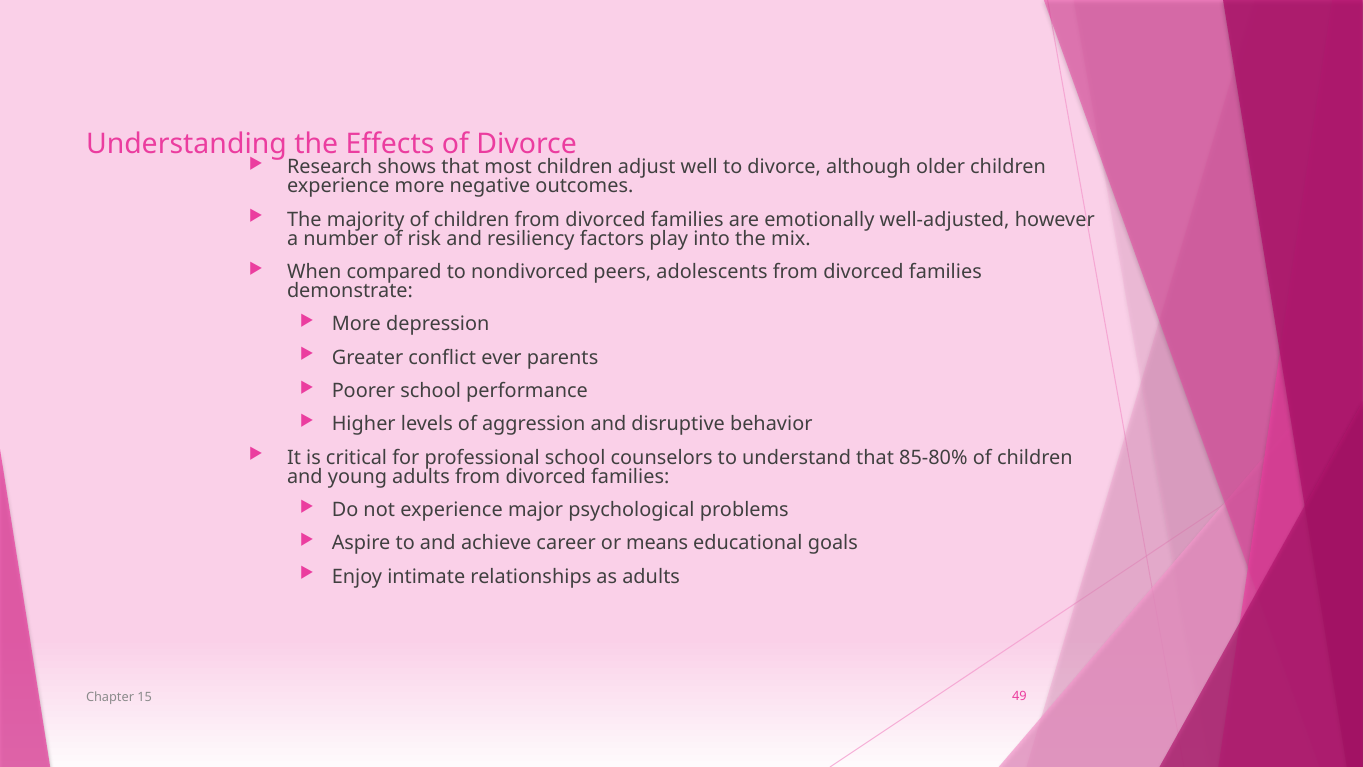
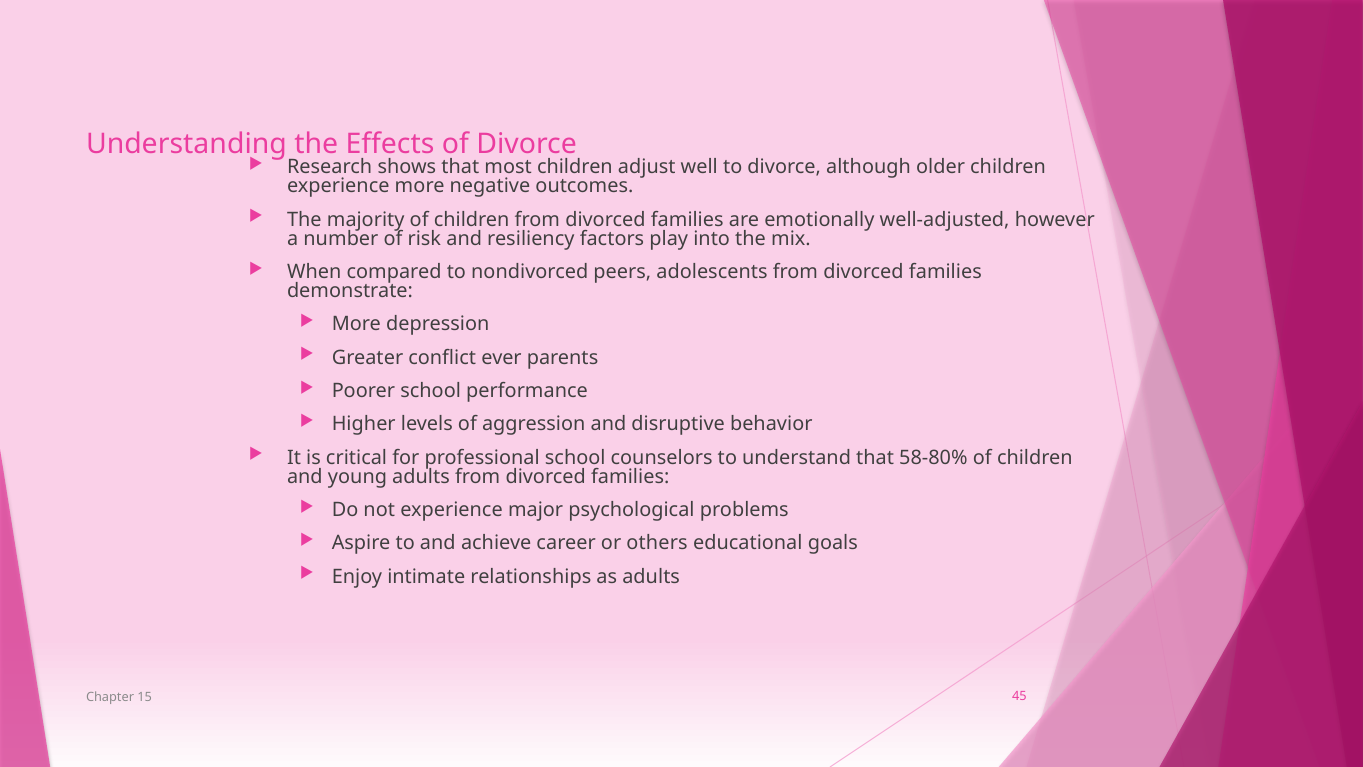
85-80%: 85-80% -> 58-80% (933, 457)
means: means -> others (657, 543)
49: 49 -> 45 (1019, 696)
